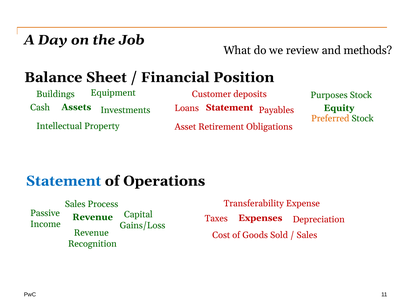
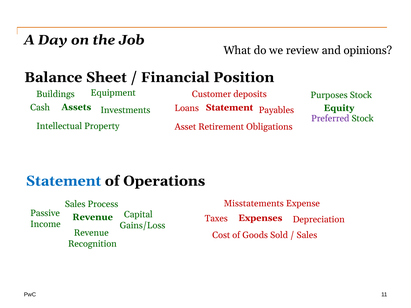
methods: methods -> opinions (368, 51)
Preferred colour: orange -> purple (330, 119)
Transferability: Transferability -> Misstatements (254, 204)
